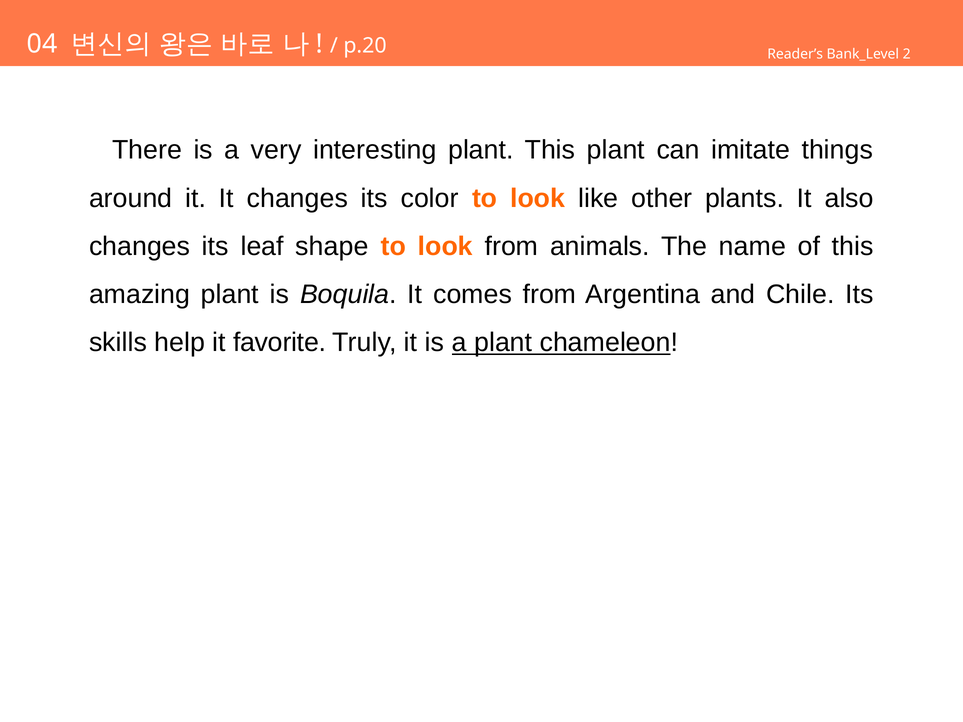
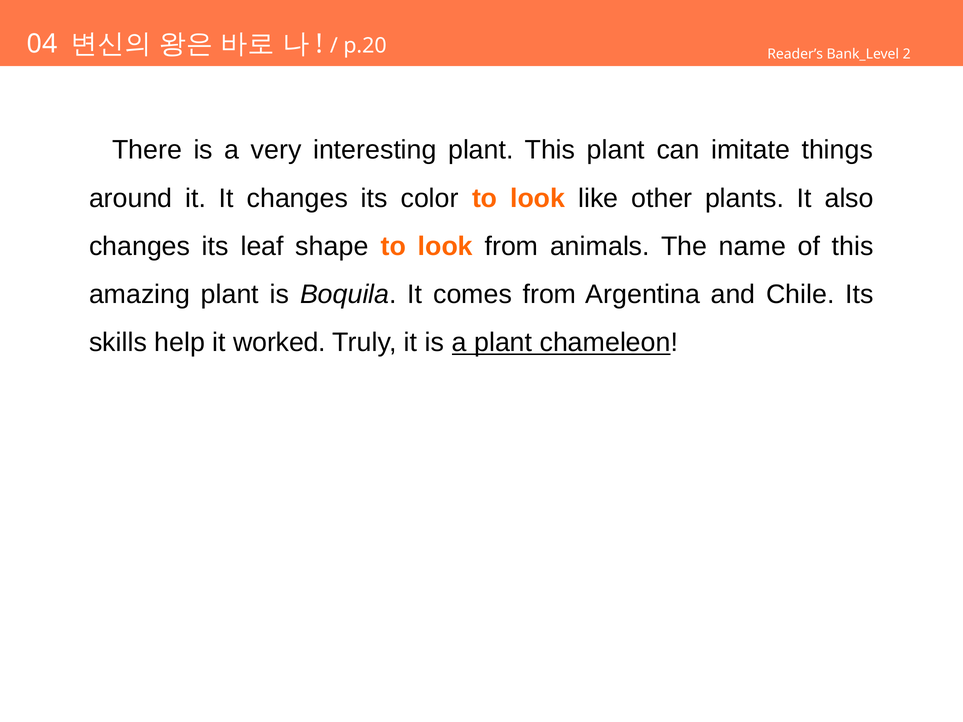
favorite: favorite -> worked (280, 343)
